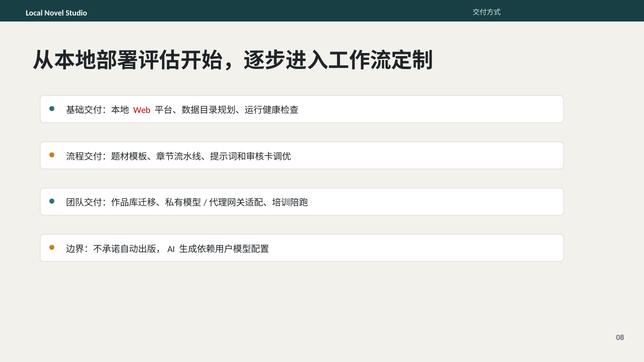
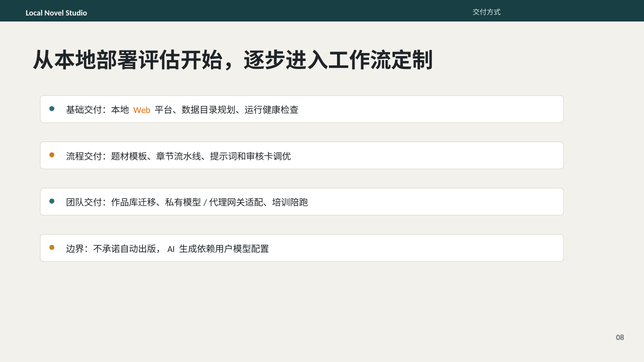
Web colour: red -> orange (142, 111)
